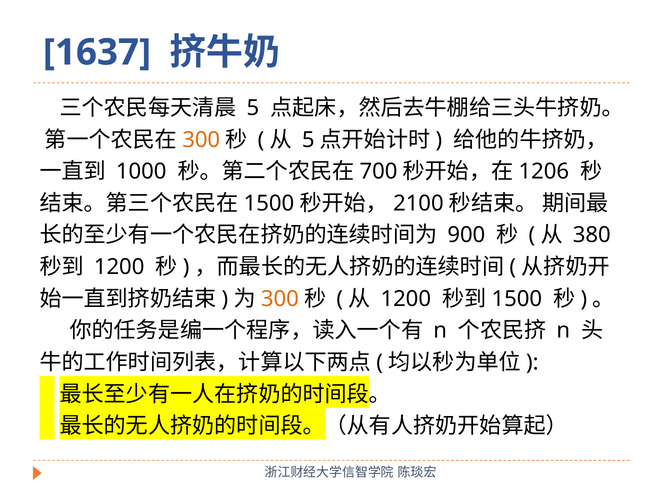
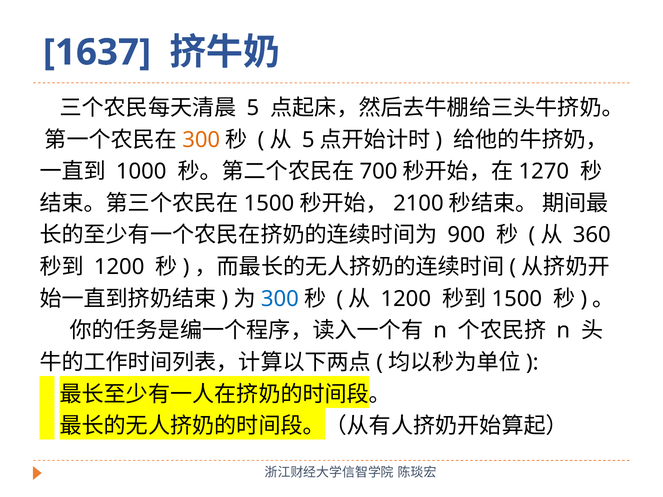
1206: 1206 -> 1270 (544, 172)
380: 380 -> 360 (592, 235)
300 colour: orange -> blue (280, 299)
